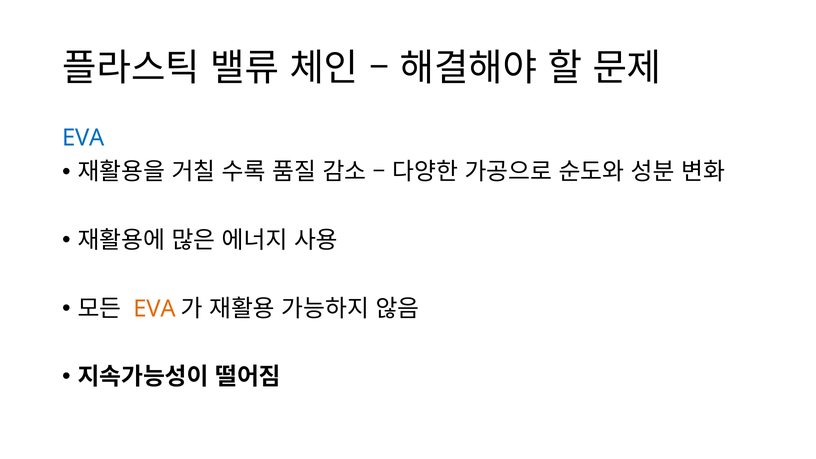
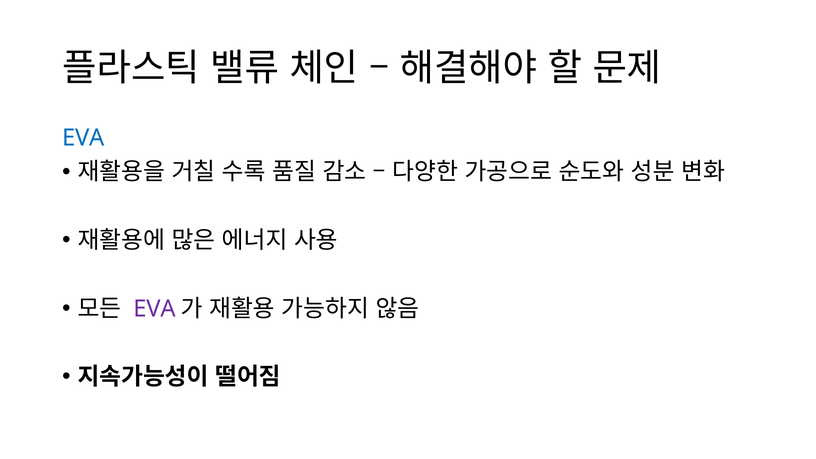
EVA colour: orange -> purple (154, 309)
